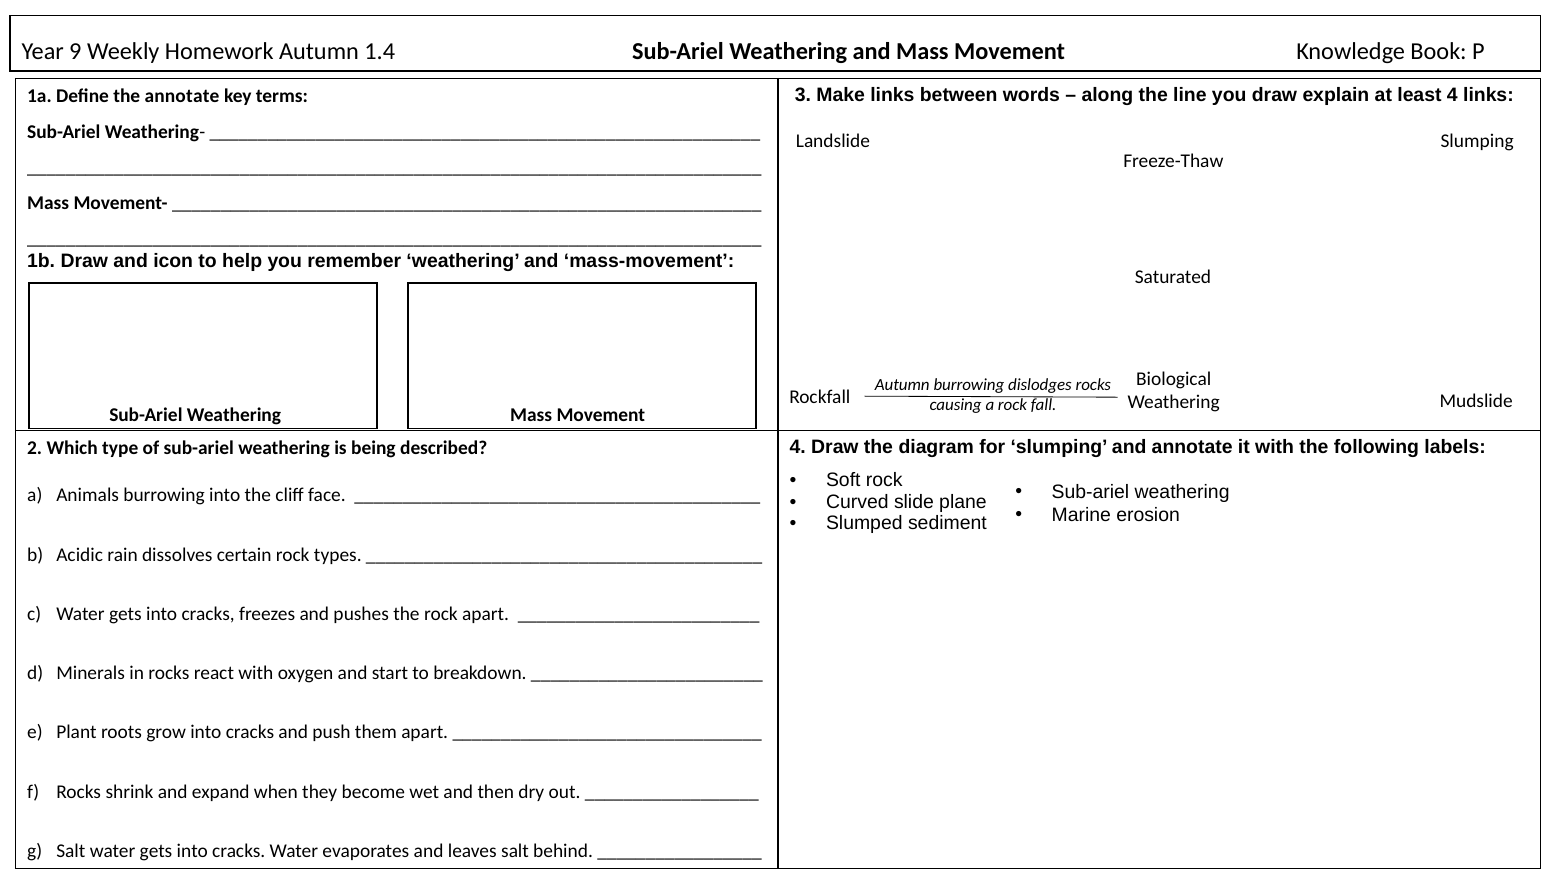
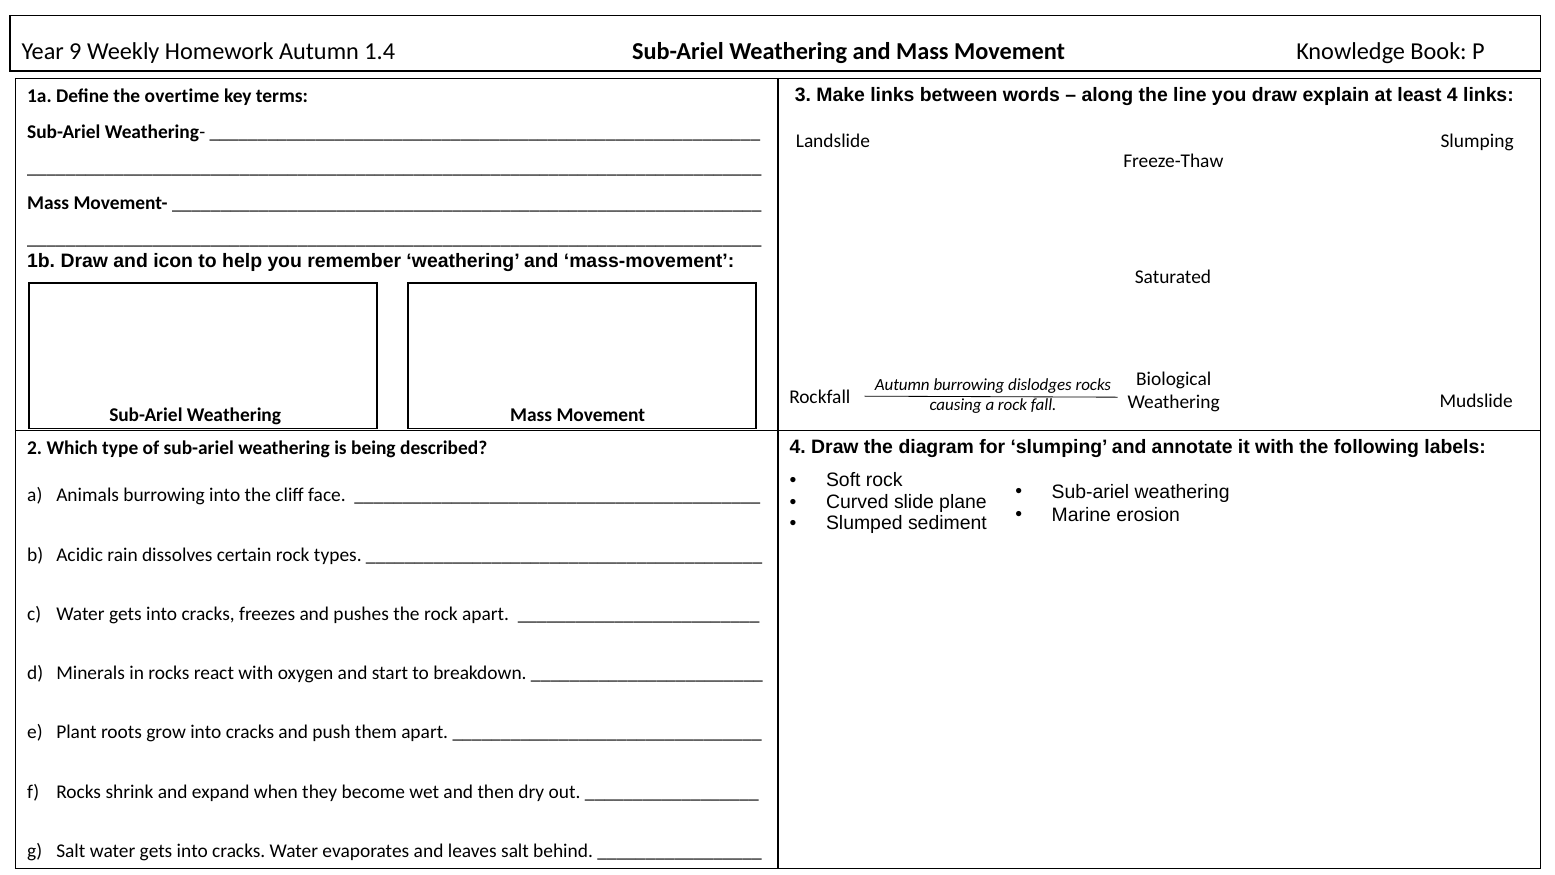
the annotate: annotate -> overtime (182, 96)
